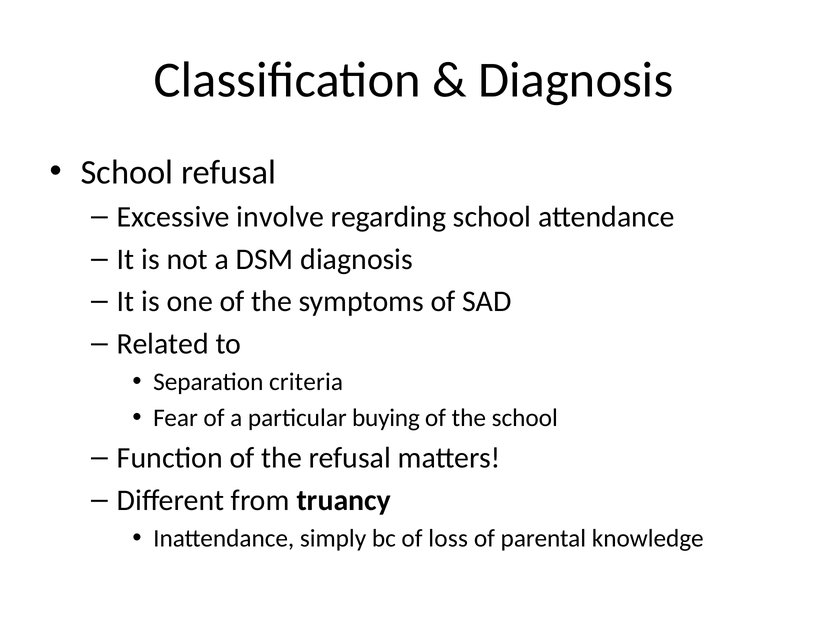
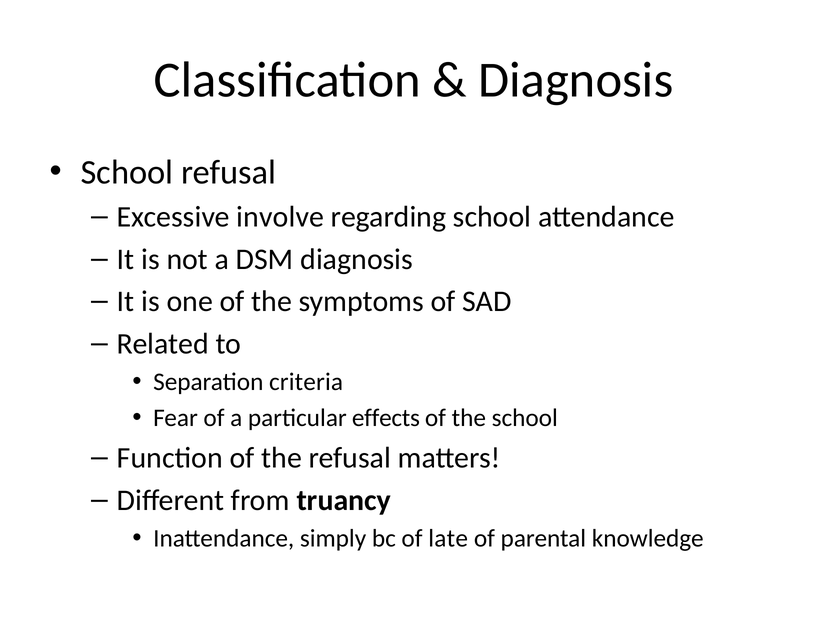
buying: buying -> effects (386, 418)
loss: loss -> late (448, 538)
